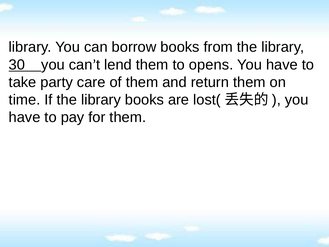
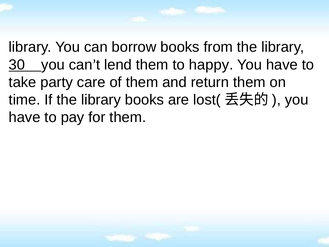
opens: opens -> happy (211, 65)
